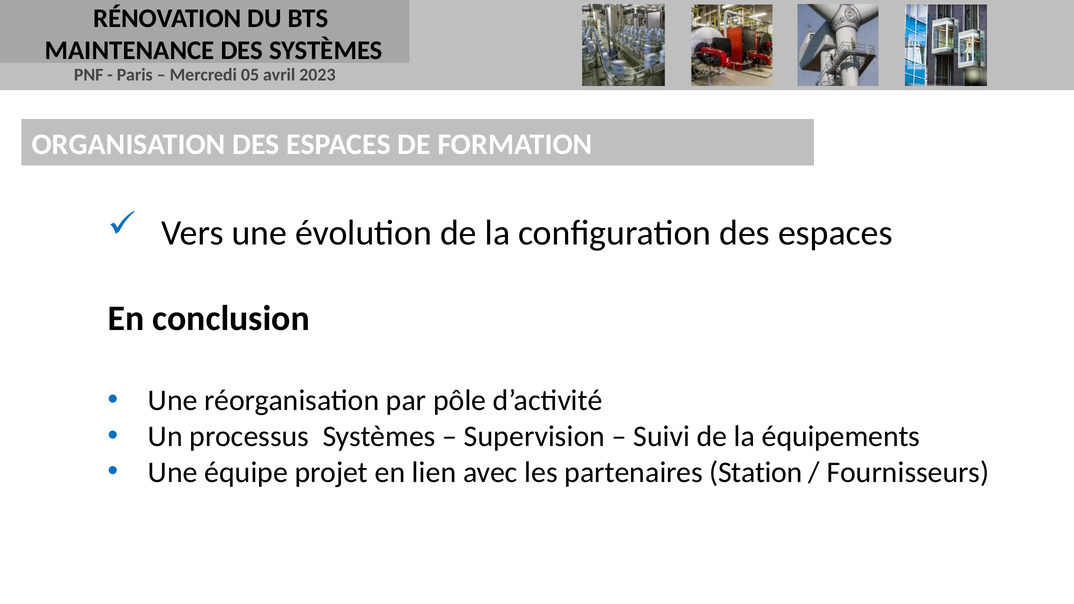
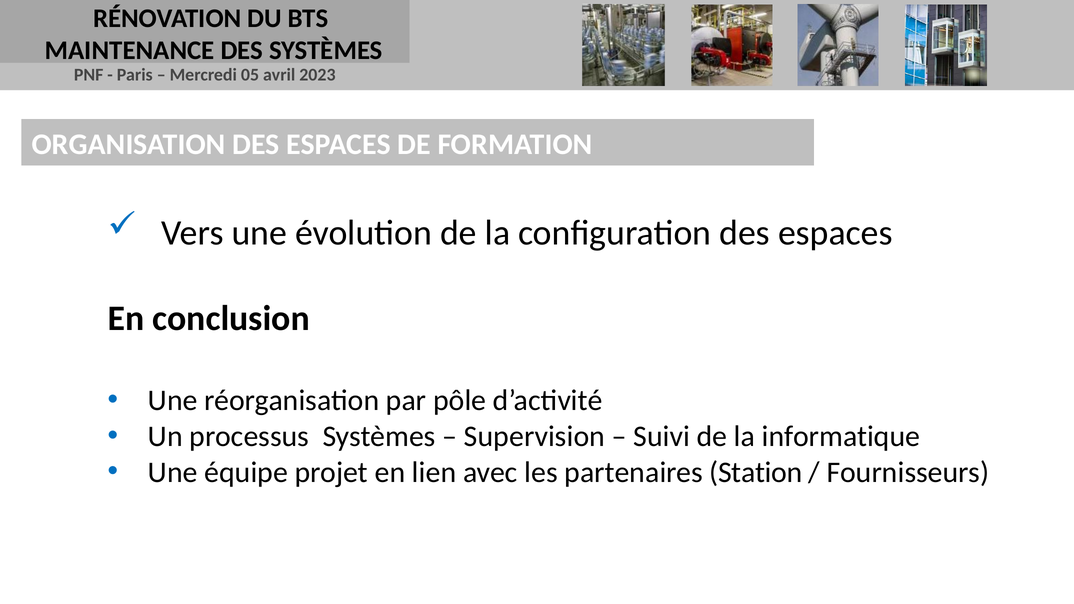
équipements: équipements -> informatique (841, 436)
